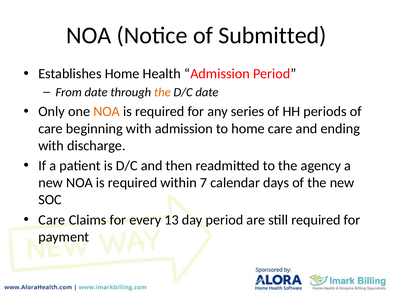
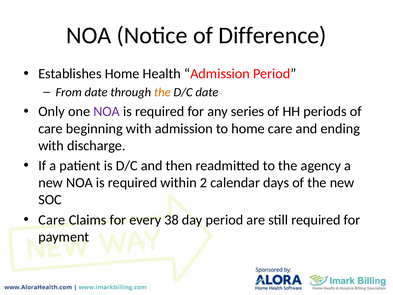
Submitted: Submitted -> Difference (272, 35)
NOA colour: orange -> purple (107, 111)
7: 7 -> 2 (204, 183)
13: 13 -> 38 (172, 220)
